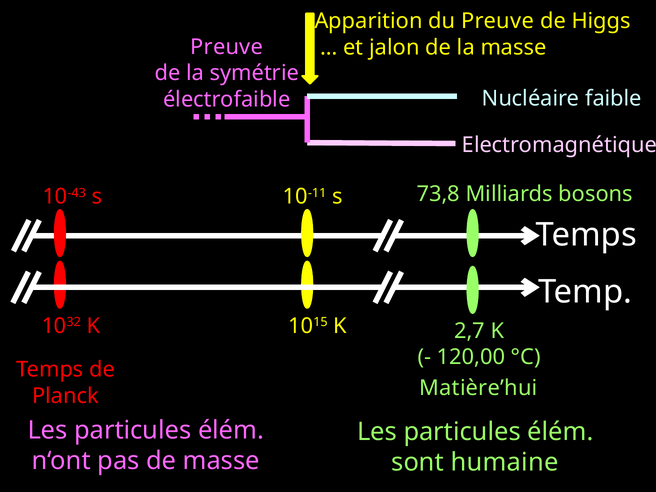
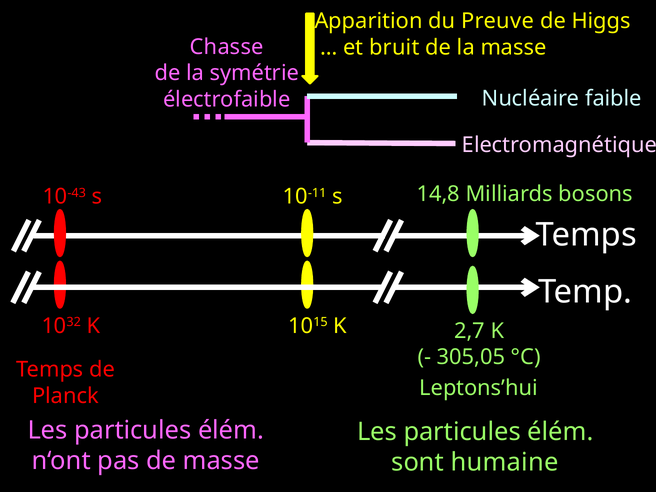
Preuve: Preuve -> Chasse (227, 47)
jalon: jalon -> bruit (394, 47)
73,8: 73,8 -> 14,8 (438, 194)
120,00: 120,00 -> 305,05 (471, 357)
Matière’hui: Matière’hui -> Leptons’hui (479, 388)
